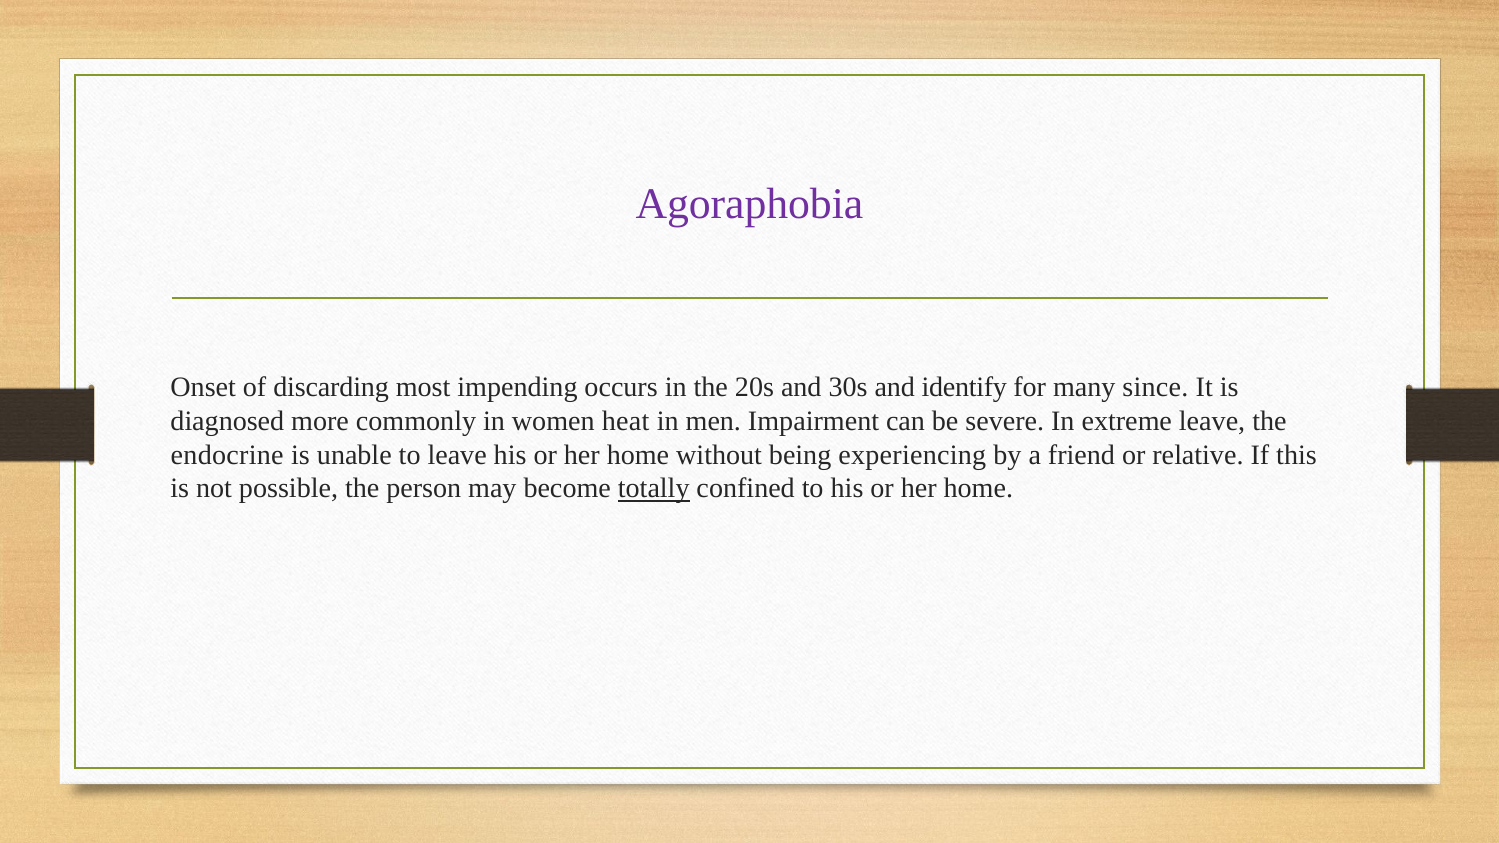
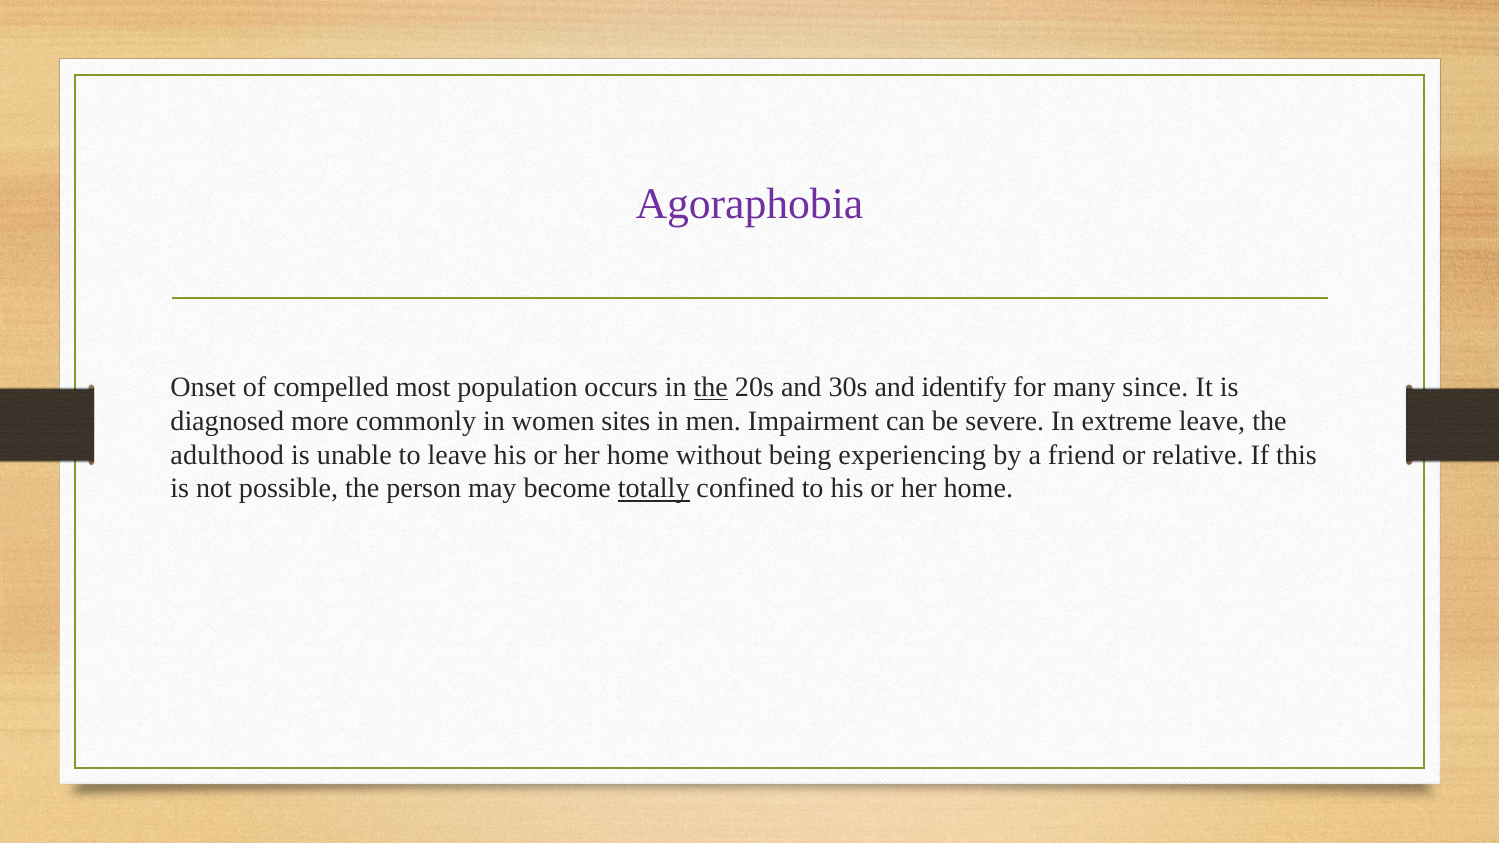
discarding: discarding -> compelled (331, 388)
impending: impending -> population (518, 388)
the underline: none -> present (711, 388)
heat: heat -> sites (626, 421)
endocrine: endocrine -> adulthood (227, 455)
